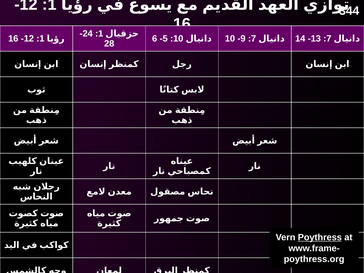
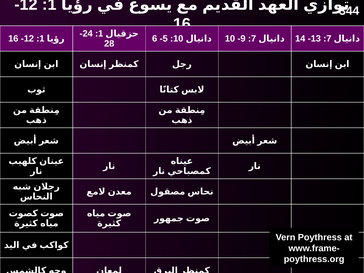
Poythress underline: present -> none (320, 237)
